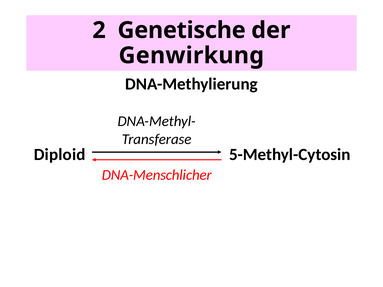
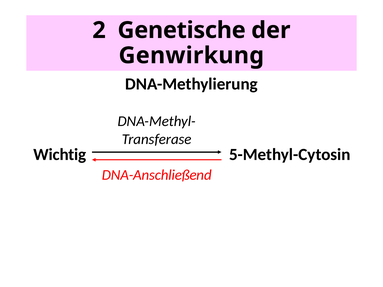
Diploid: Diploid -> Wichtig (60, 155)
DNA-Menschlicher: DNA-Menschlicher -> DNA-Anschließend (157, 175)
